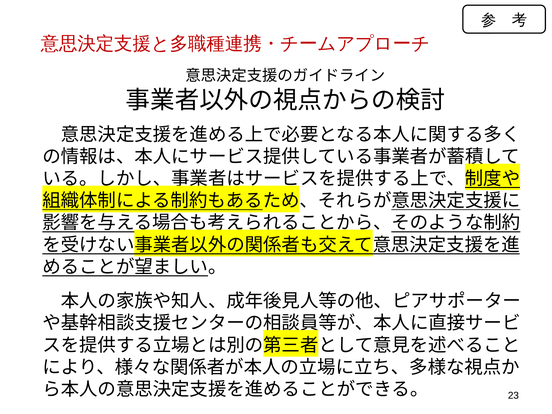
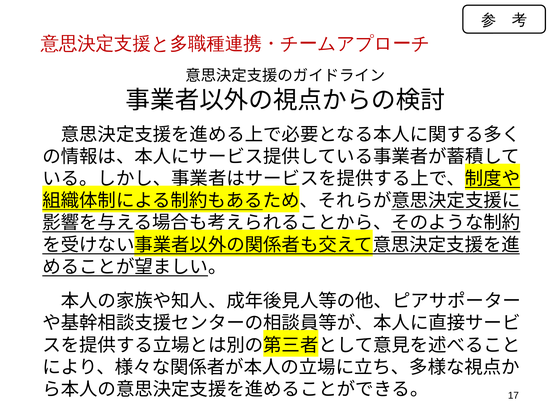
23: 23 -> 17 (513, 395)
